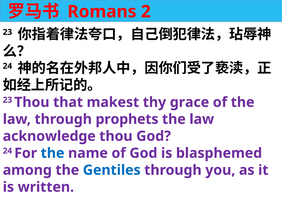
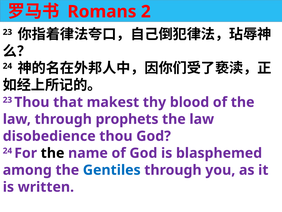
grace: grace -> blood (190, 102)
acknowledge: acknowledge -> disobedience (49, 136)
the colour: blue -> black (53, 153)
